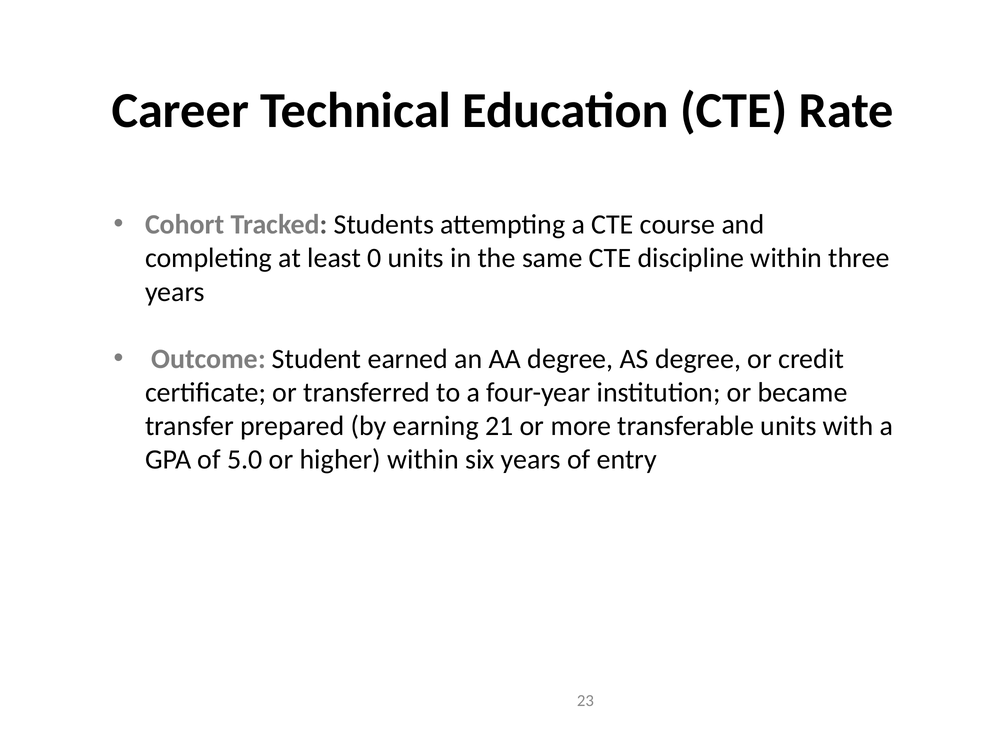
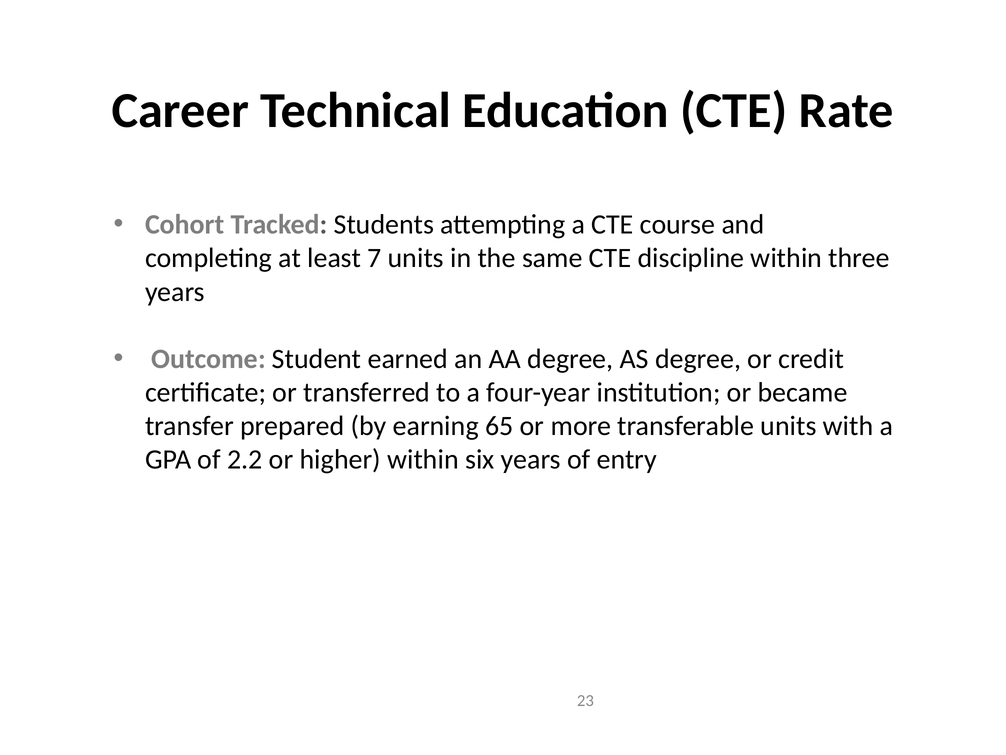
0: 0 -> 7 (374, 258)
21: 21 -> 65 (499, 426)
5.0: 5.0 -> 2.2 (245, 459)
